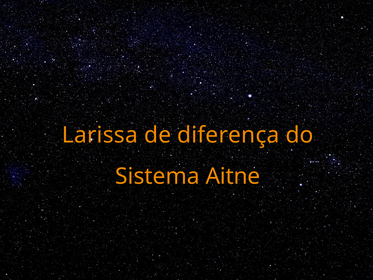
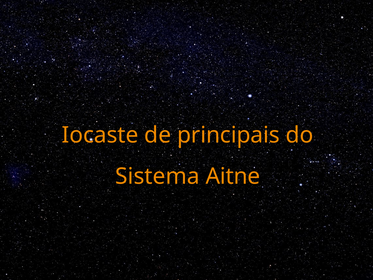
Larissa: Larissa -> Iocaste (100, 135)
diferença: diferença -> principais (228, 135)
